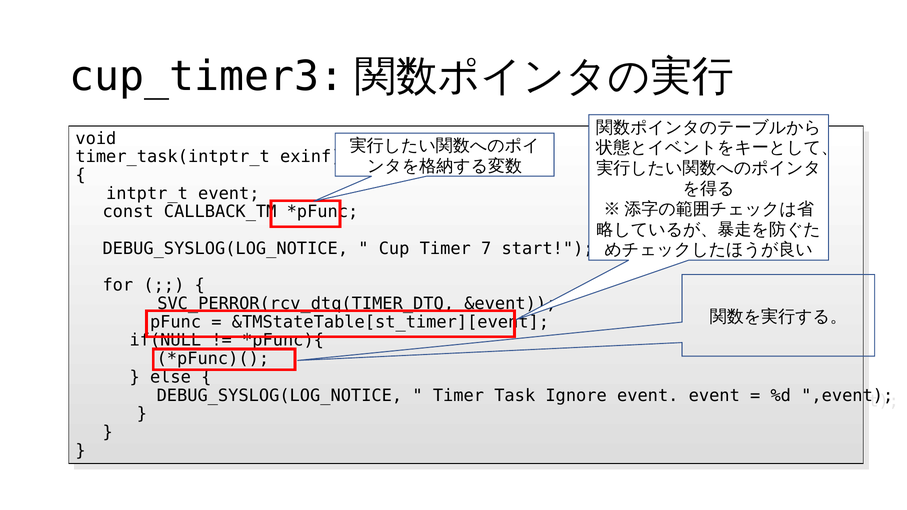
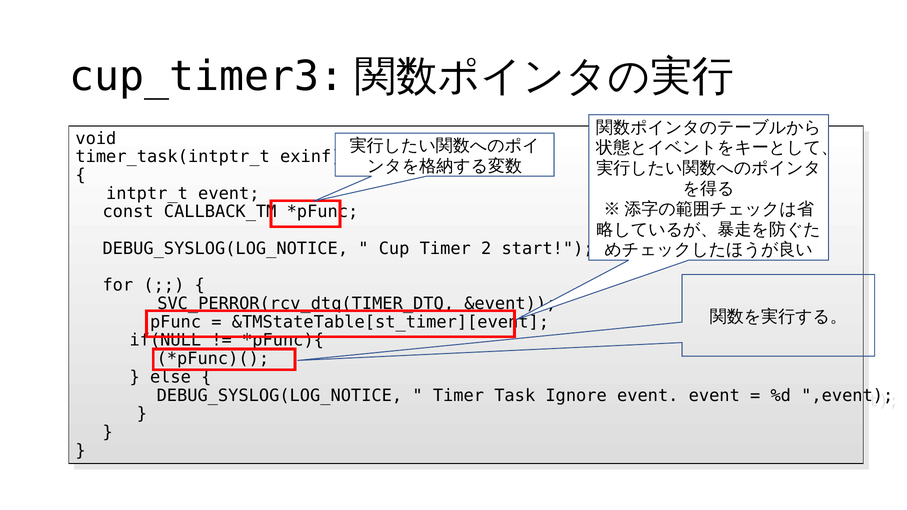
7: 7 -> 2 (486, 249)
